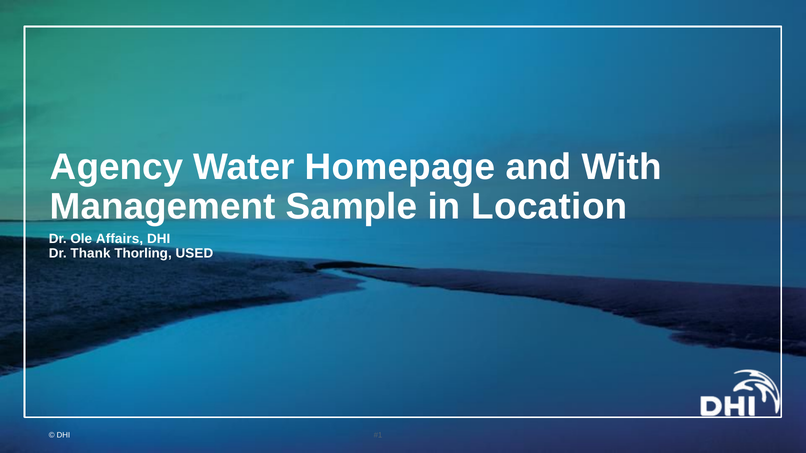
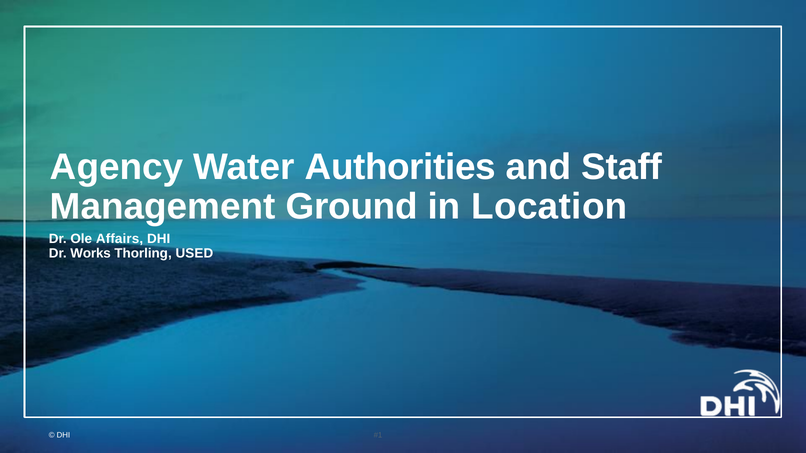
Homepage: Homepage -> Authorities (400, 167)
With: With -> Staff (622, 167)
Sample: Sample -> Ground (352, 207)
Thank: Thank -> Works (91, 253)
